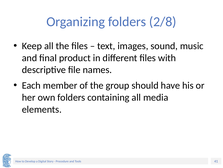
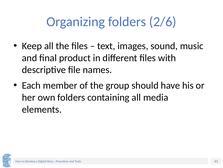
2/8: 2/8 -> 2/6 (163, 22)
